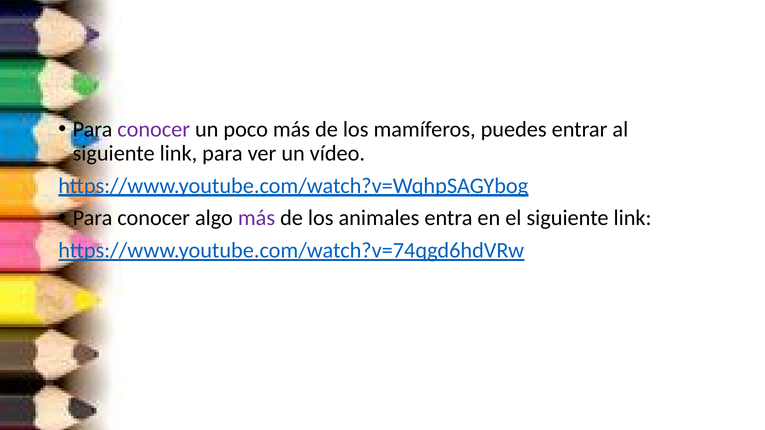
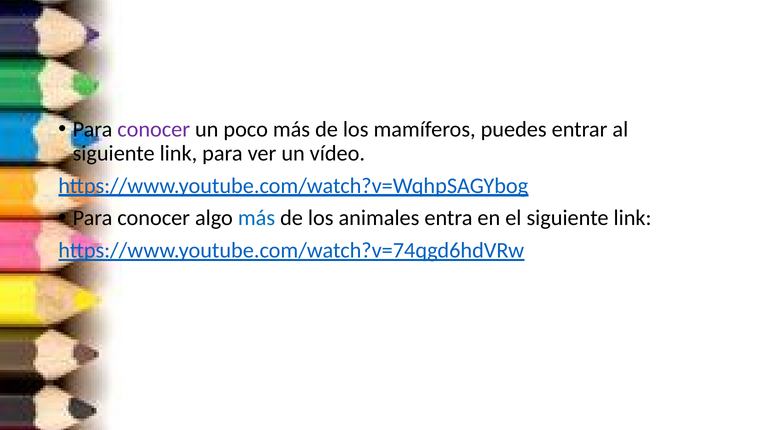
más colour: purple -> blue (257, 218)
